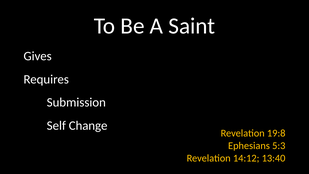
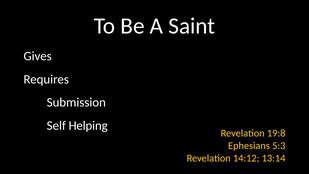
Change: Change -> Helping (88, 126)
13:40: 13:40 -> 13:14 (274, 158)
